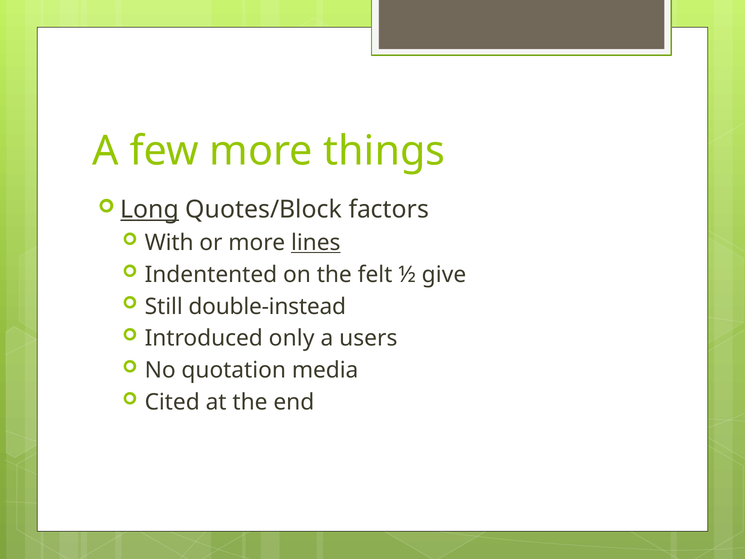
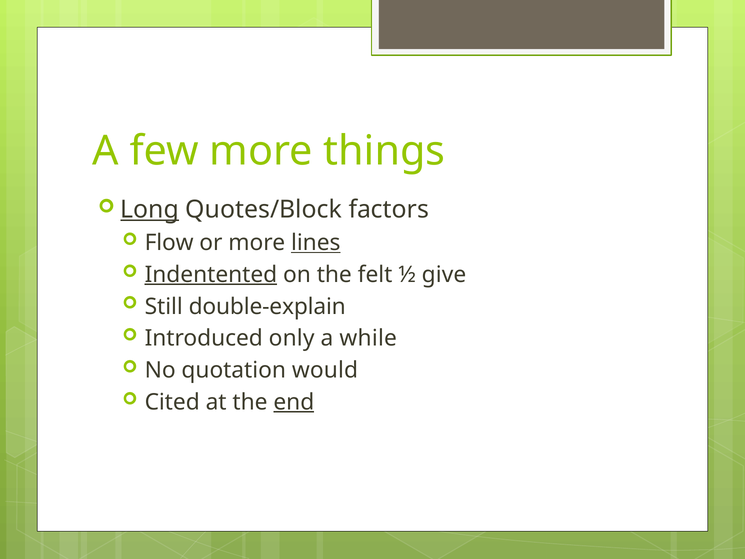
With: With -> Flow (169, 243)
Indentented underline: none -> present (211, 275)
double-instead: double-instead -> double-explain (267, 306)
users: users -> while (368, 338)
media: media -> would (325, 370)
end underline: none -> present (294, 402)
